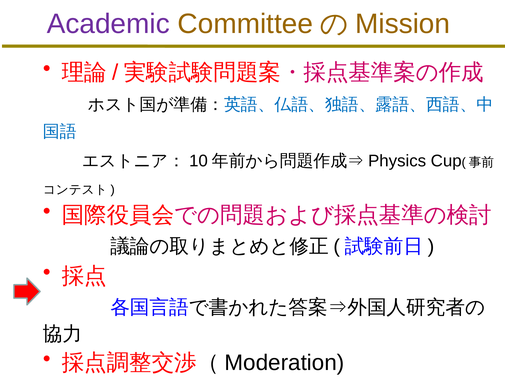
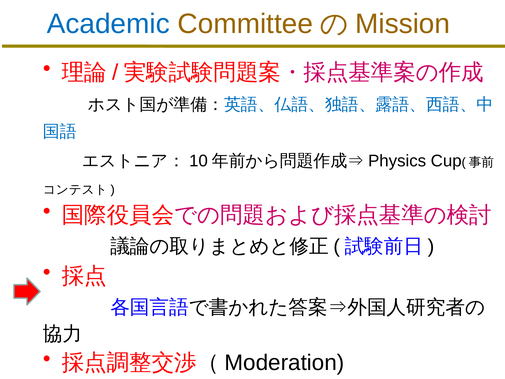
Academic colour: purple -> blue (108, 24)
